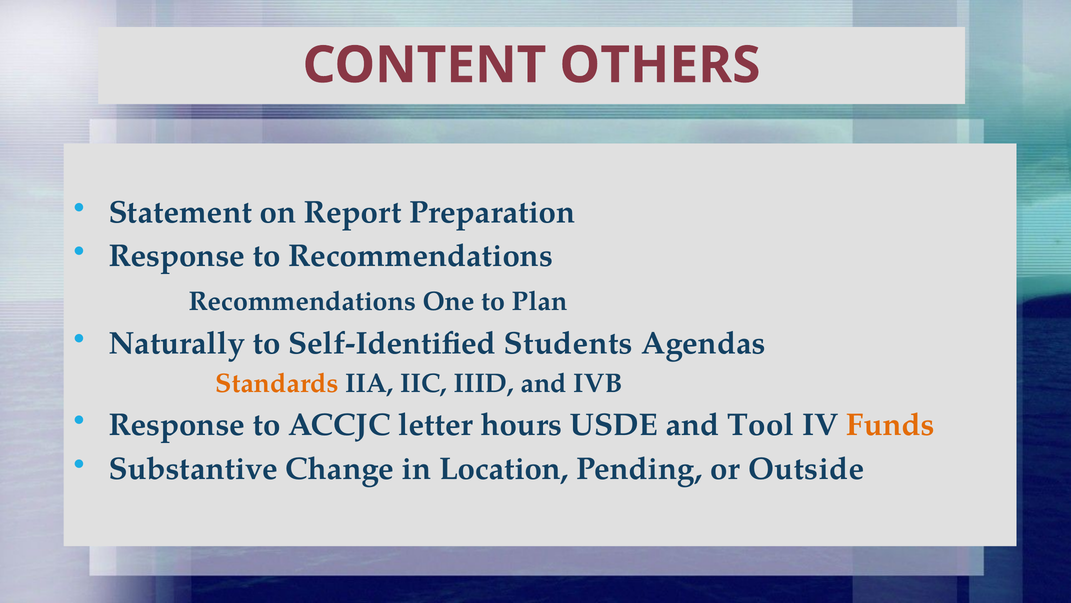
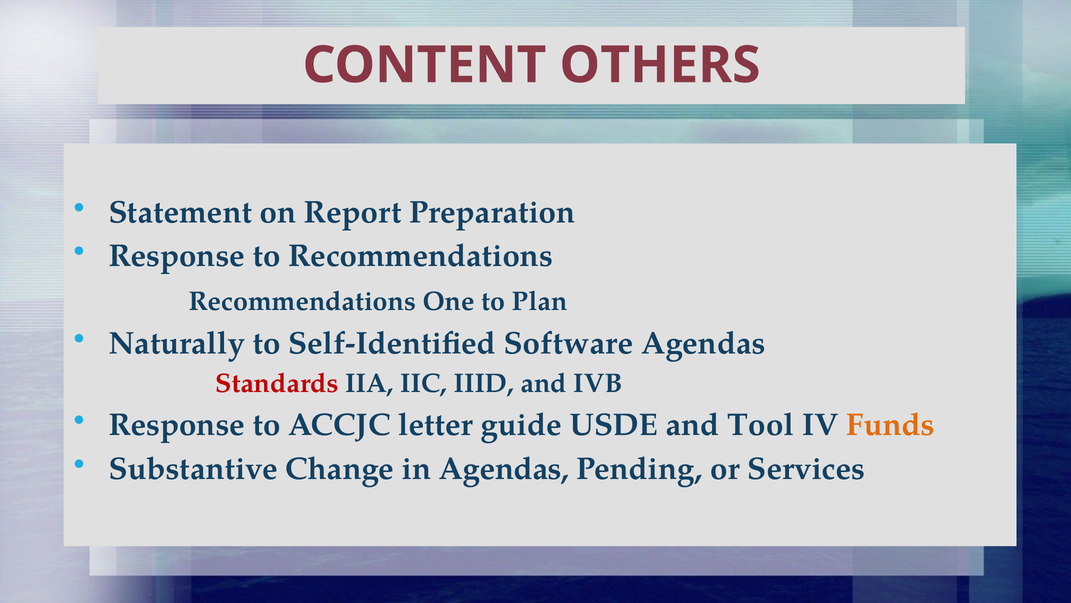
Students: Students -> Software (568, 343)
Standards colour: orange -> red (277, 383)
hours: hours -> guide (521, 425)
in Location: Location -> Agendas (504, 468)
Outside: Outside -> Services (806, 468)
